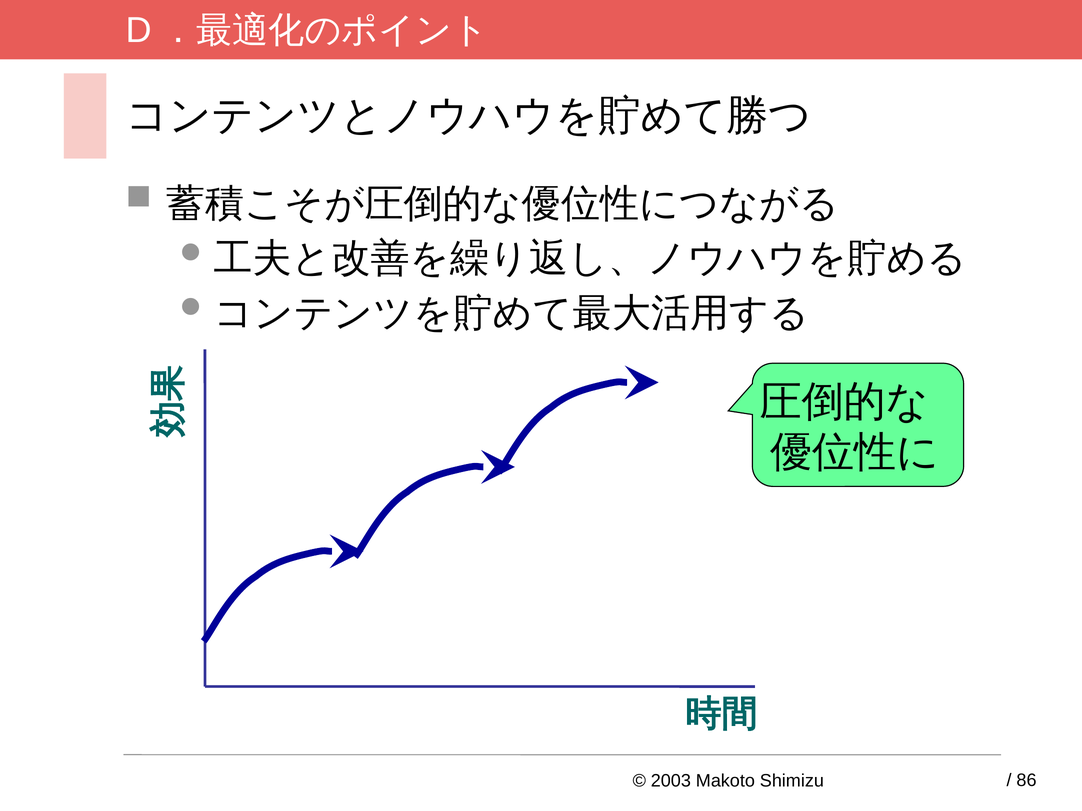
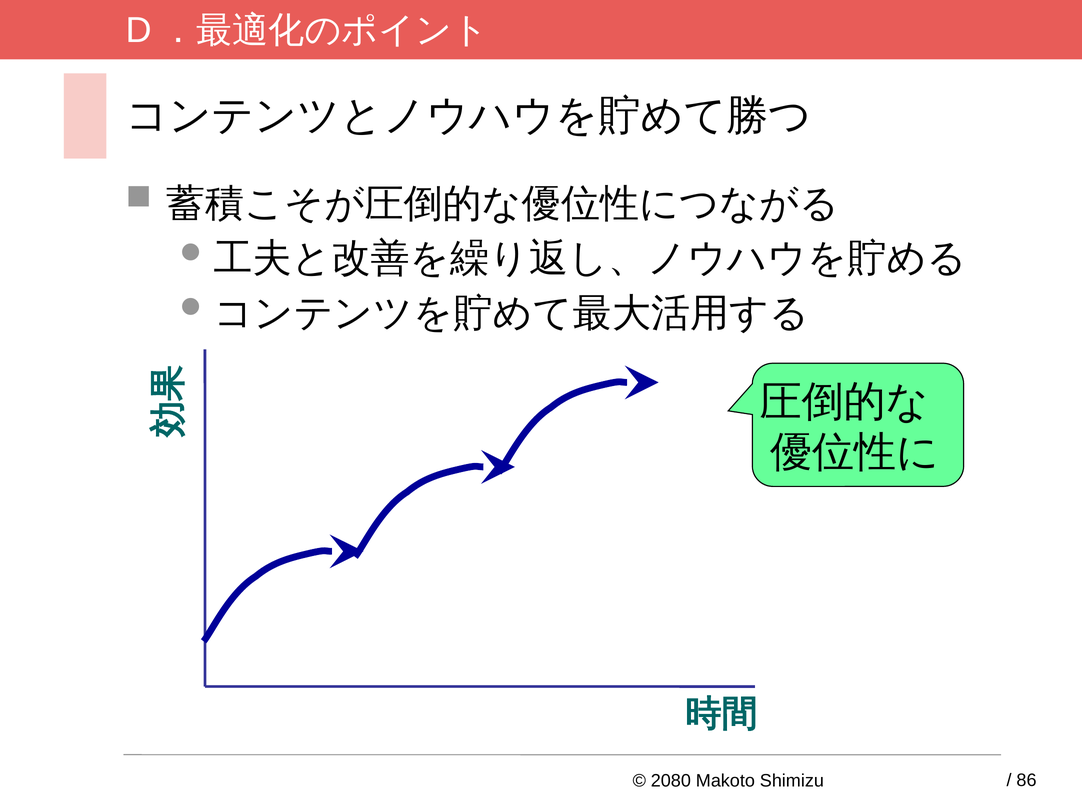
2003: 2003 -> 2080 (671, 781)
